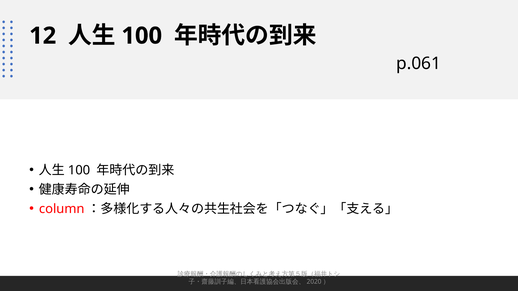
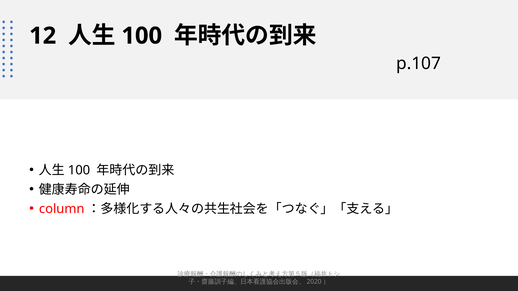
p.061: p.061 -> p.107 (419, 64)
